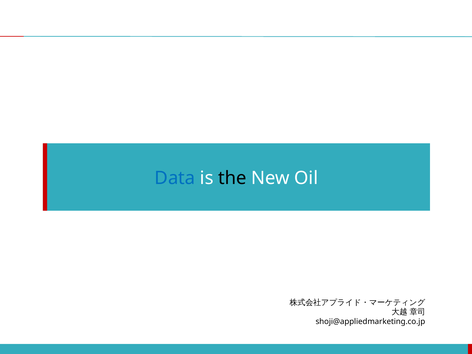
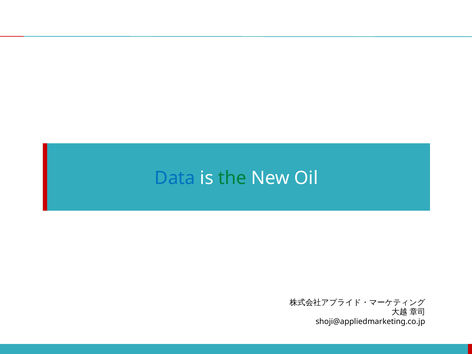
the colour: black -> green (232, 178)
